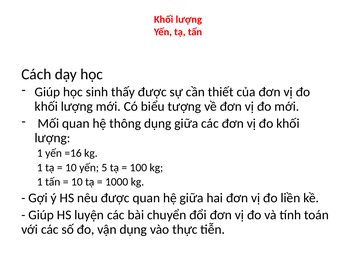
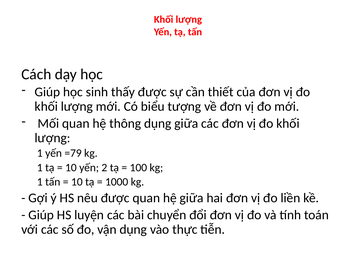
=16: =16 -> =79 (73, 153)
5: 5 -> 2 (104, 168)
